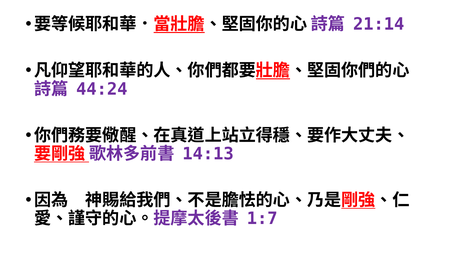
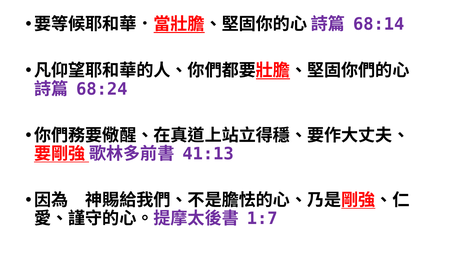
21:14: 21:14 -> 68:14 (379, 24)
44:24: 44:24 -> 68:24 (102, 89)
14:13: 14:13 -> 41:13 (208, 154)
